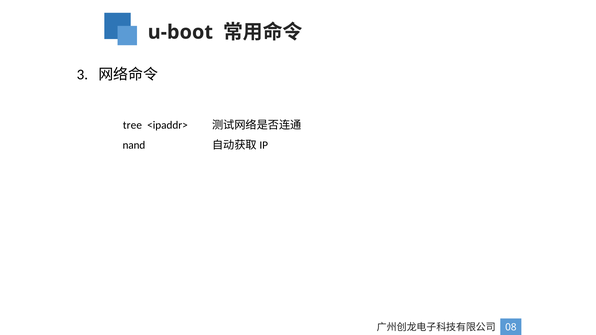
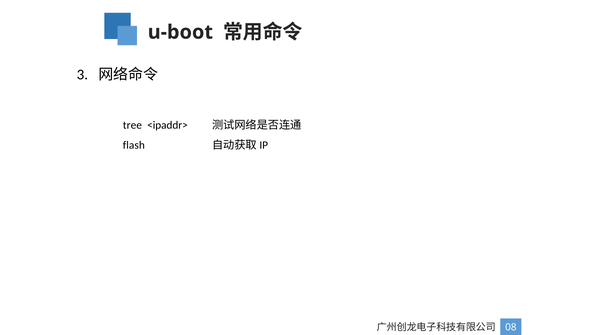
nand: nand -> flash (134, 145)
